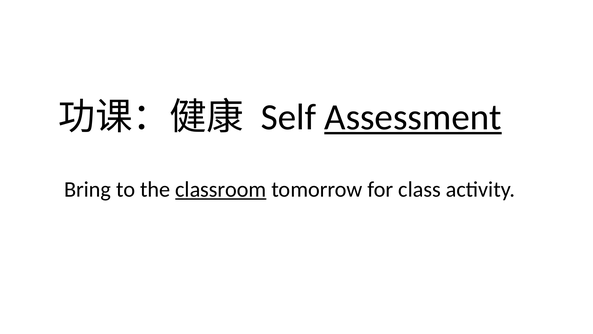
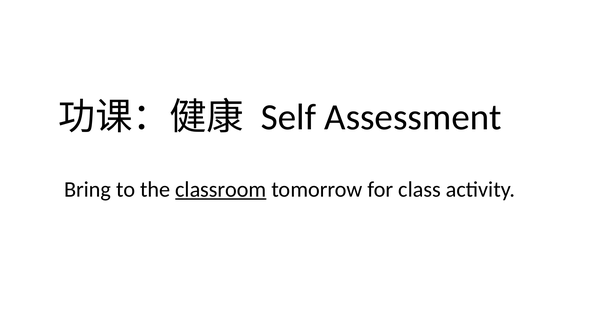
Assessment underline: present -> none (413, 117)
